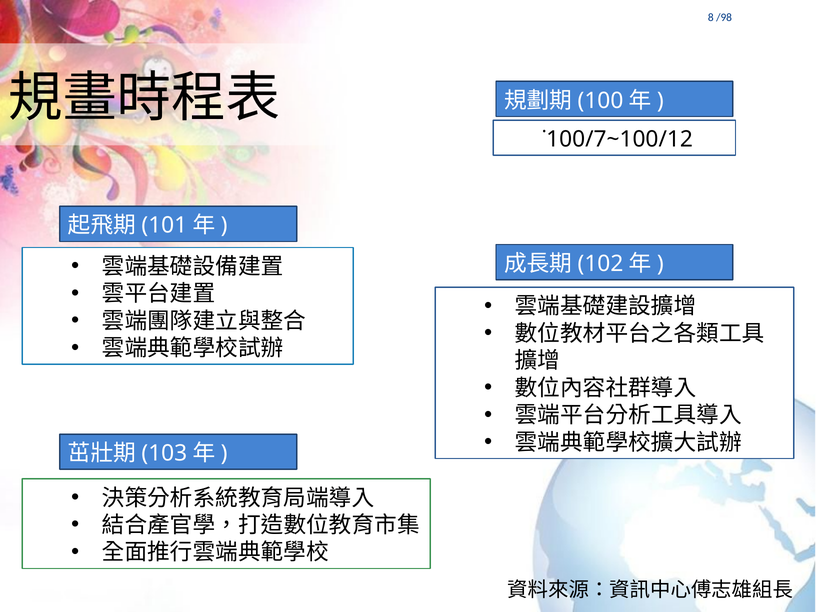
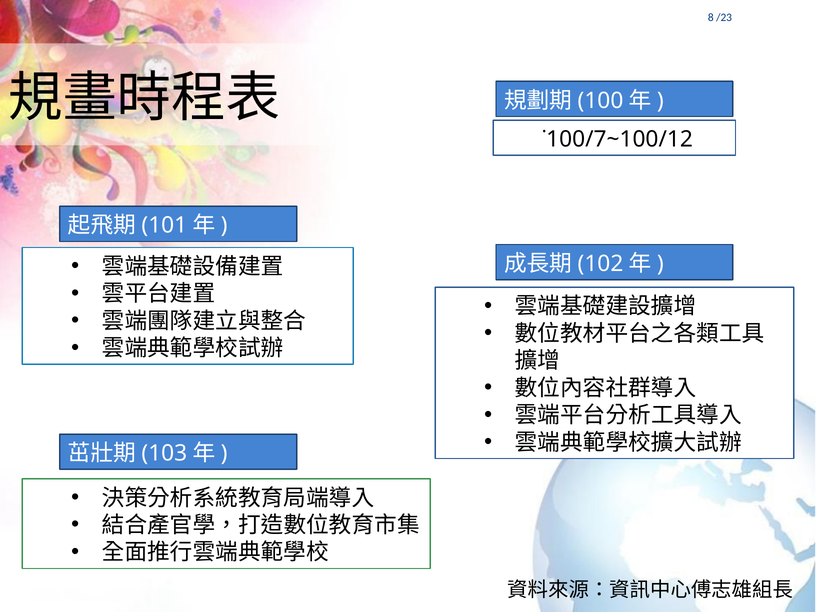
/98: /98 -> /23 (724, 18)
